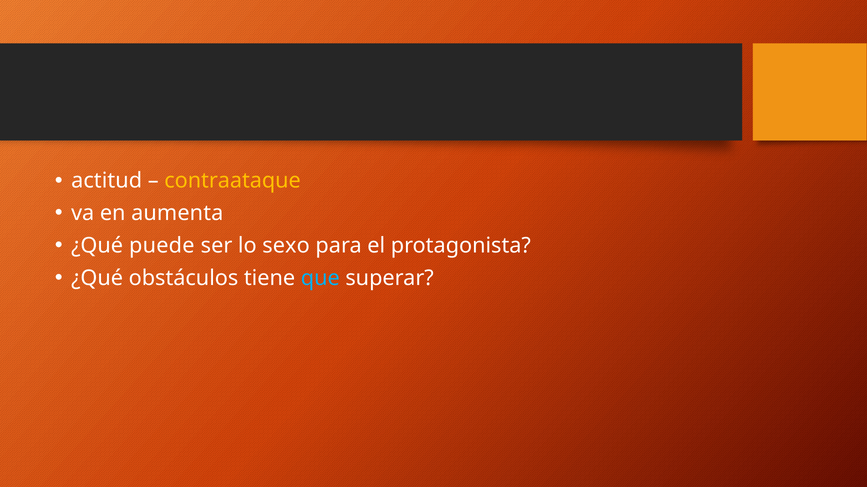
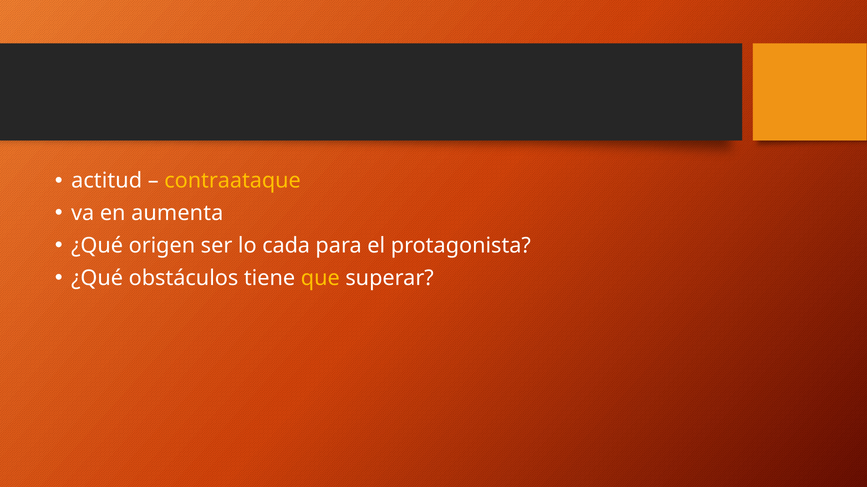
puede: puede -> origen (162, 246)
sexo: sexo -> cada (286, 246)
que colour: light blue -> yellow (320, 278)
